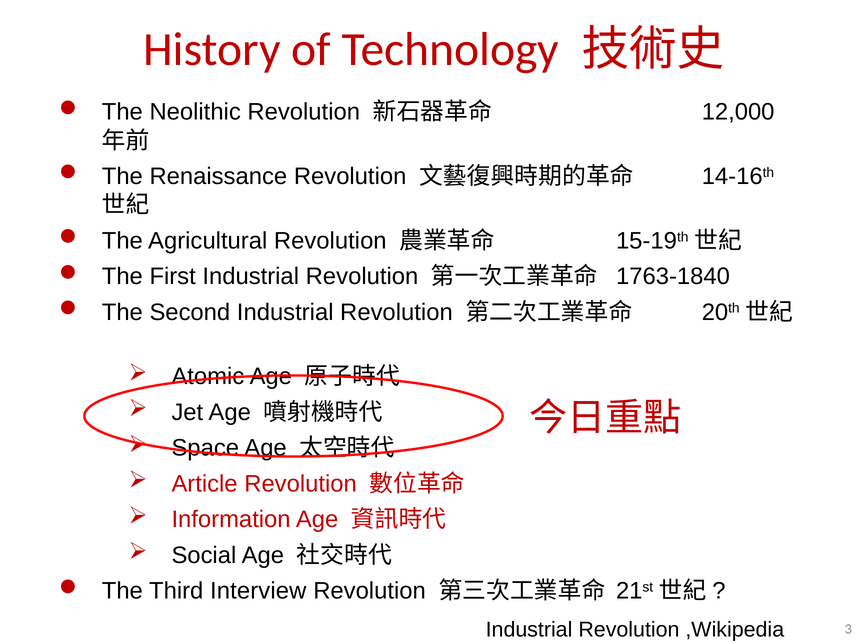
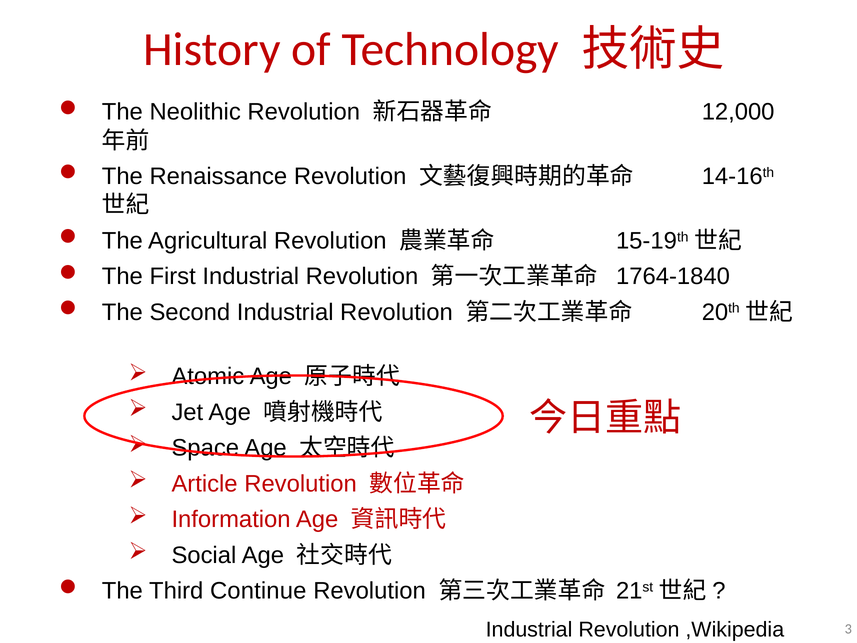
1763-1840: 1763-1840 -> 1764-1840 (673, 276)
Interview: Interview -> Continue (258, 591)
